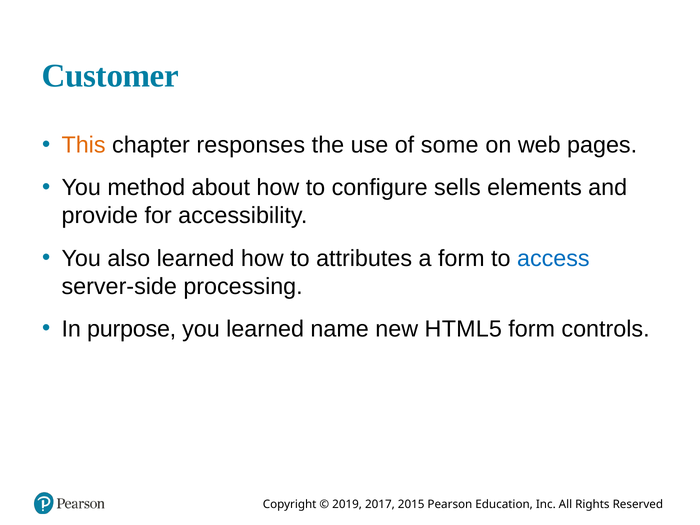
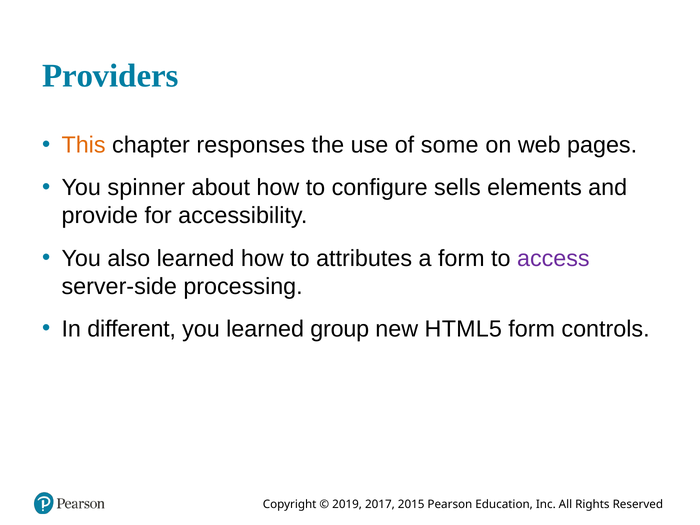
Customer: Customer -> Providers (110, 76)
method: method -> spinner (146, 188)
access colour: blue -> purple (553, 258)
purpose: purpose -> different (132, 329)
name: name -> group (340, 329)
